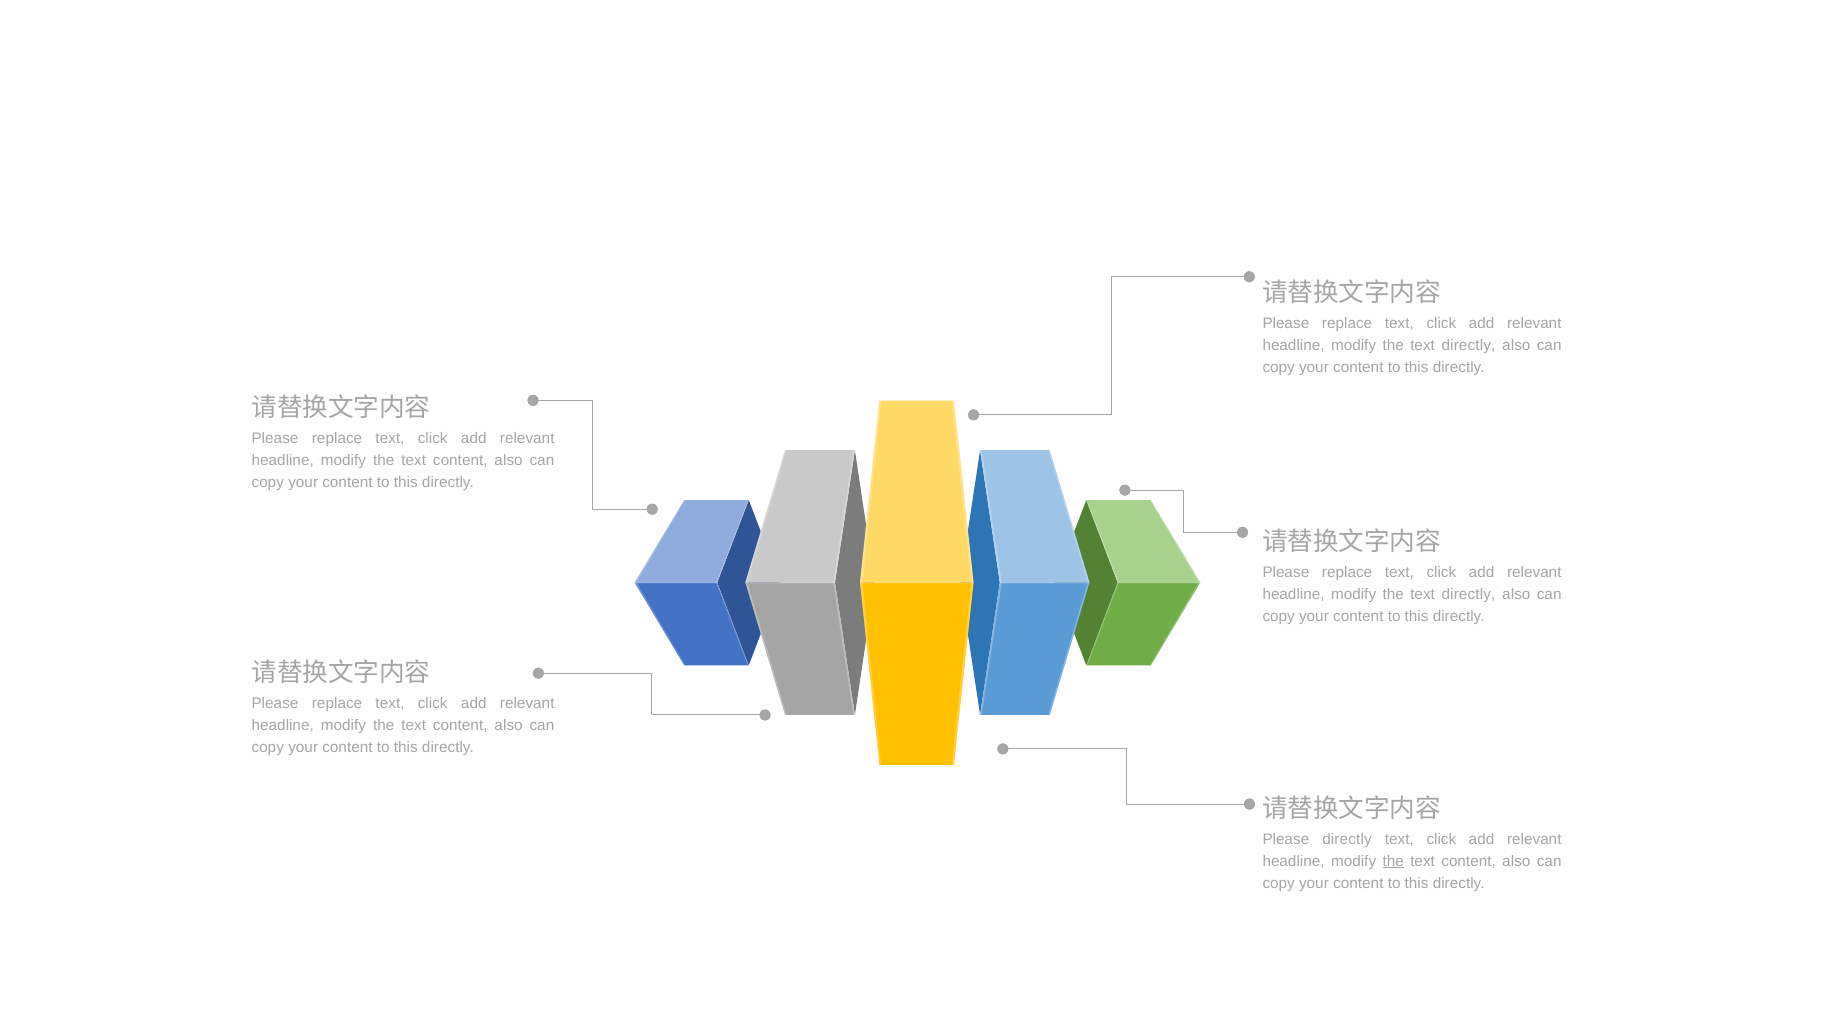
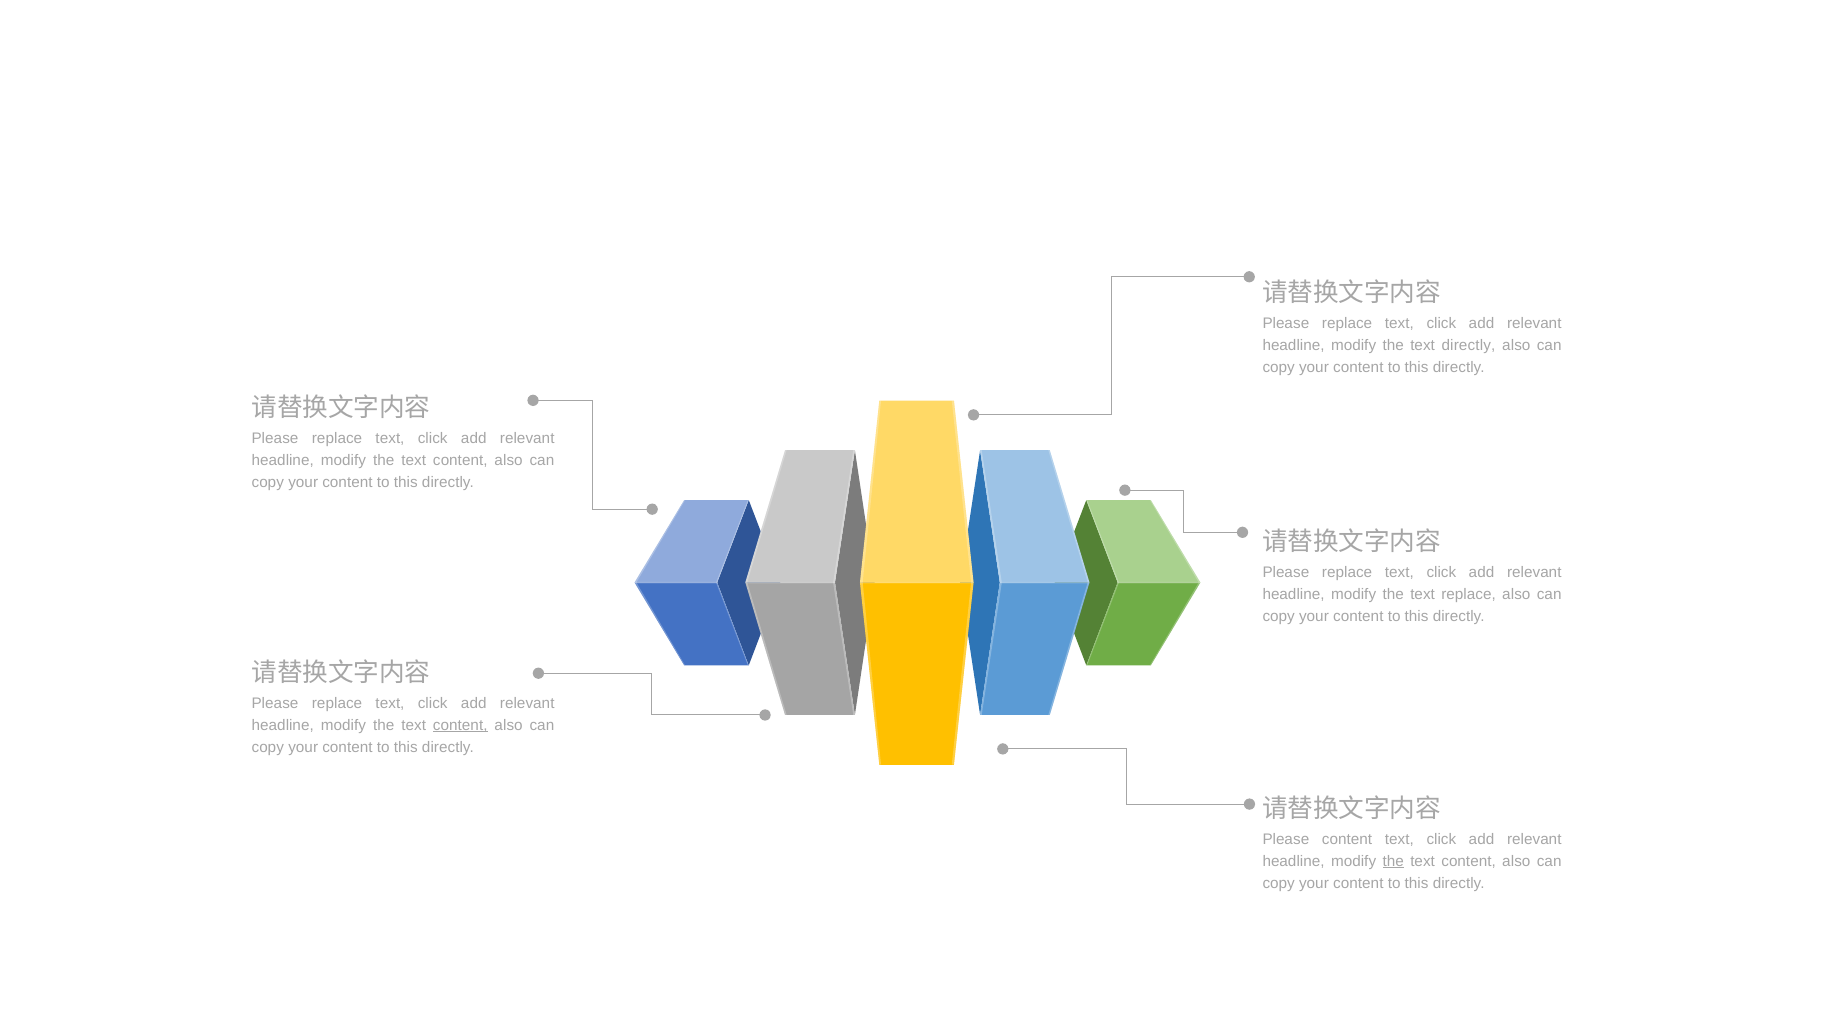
directly: directly -> replace (1469, 594)
content underline: none -> present (460, 725)
Please directly: directly -> content (1347, 840)
